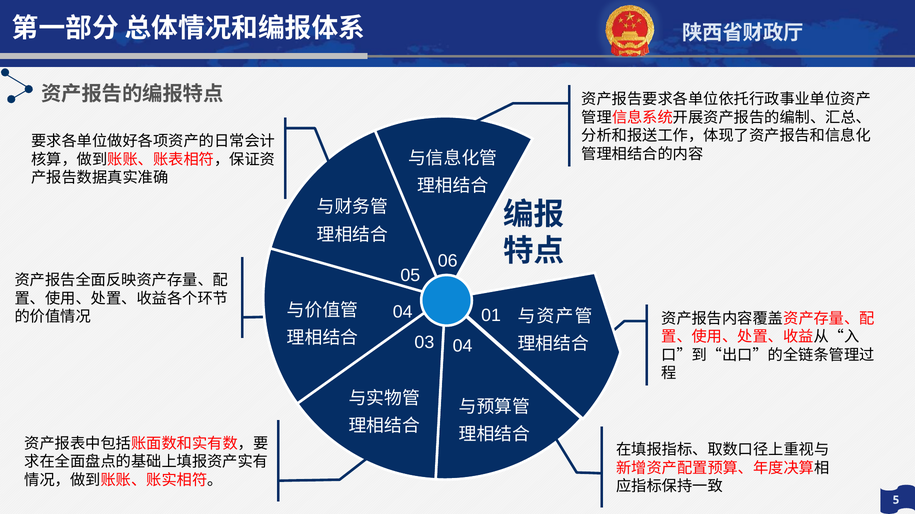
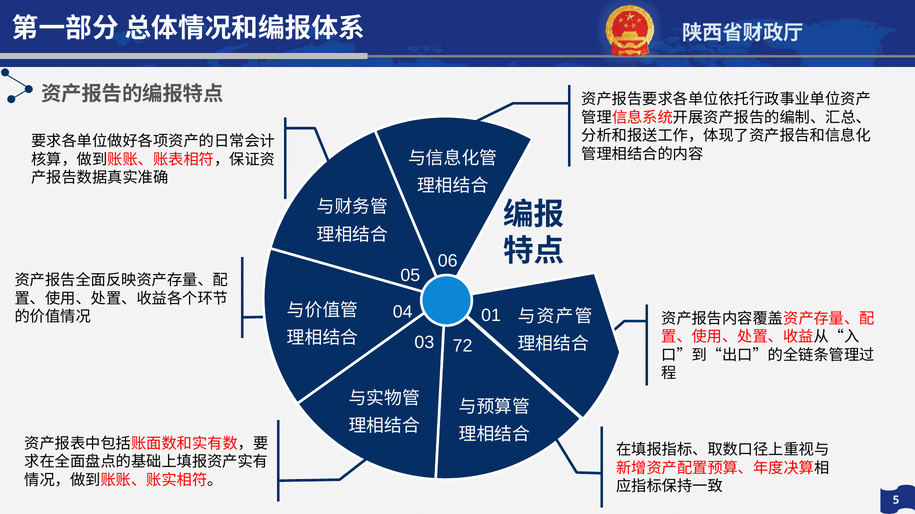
03 04: 04 -> 72 (463, 346)
